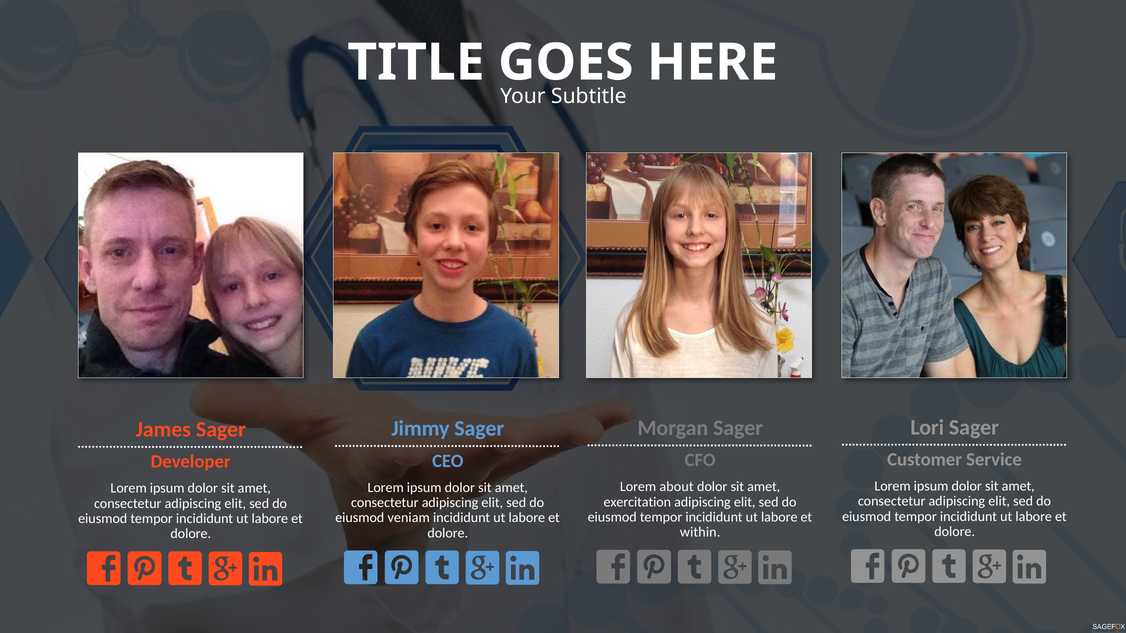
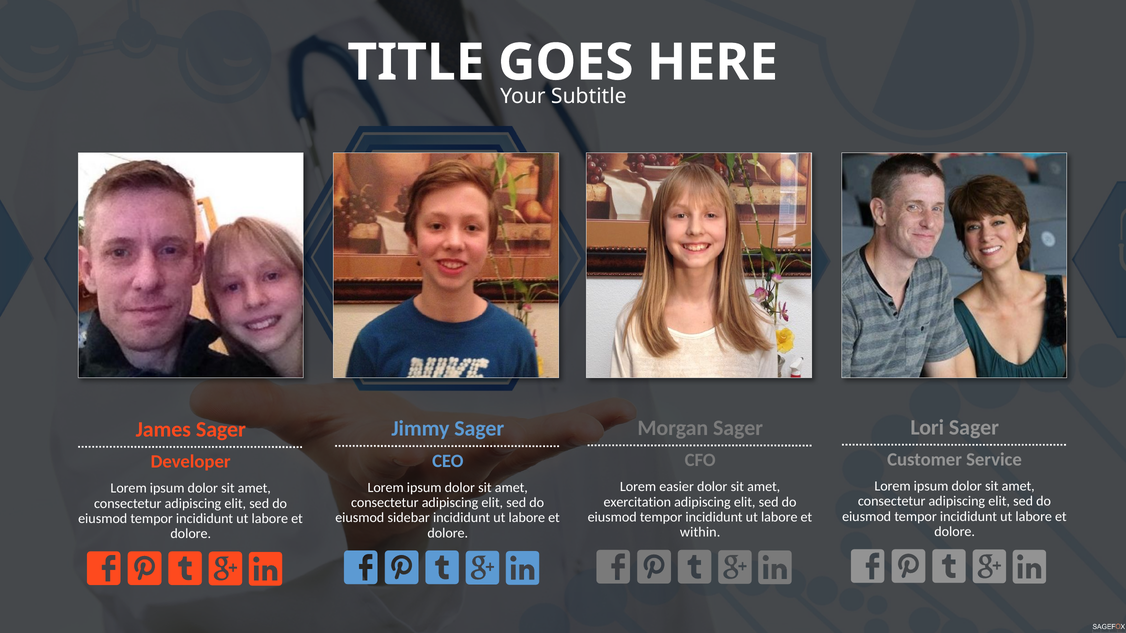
about: about -> easier (677, 487)
veniam: veniam -> sidebar (409, 518)
